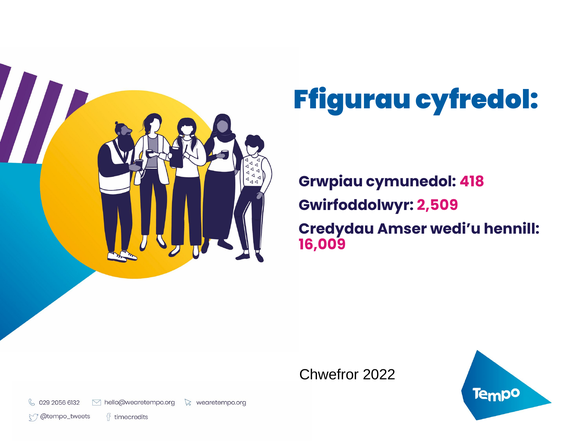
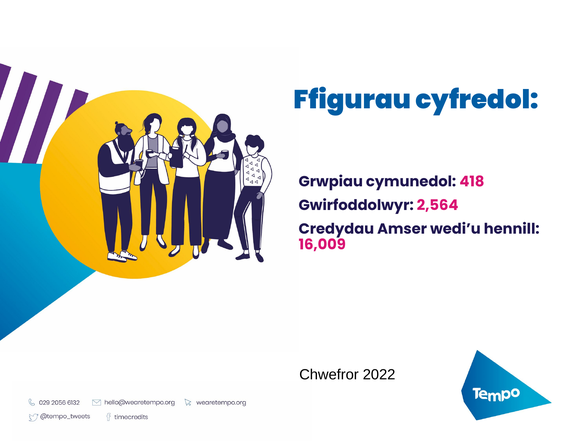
2,509: 2,509 -> 2,564 (438, 205)
